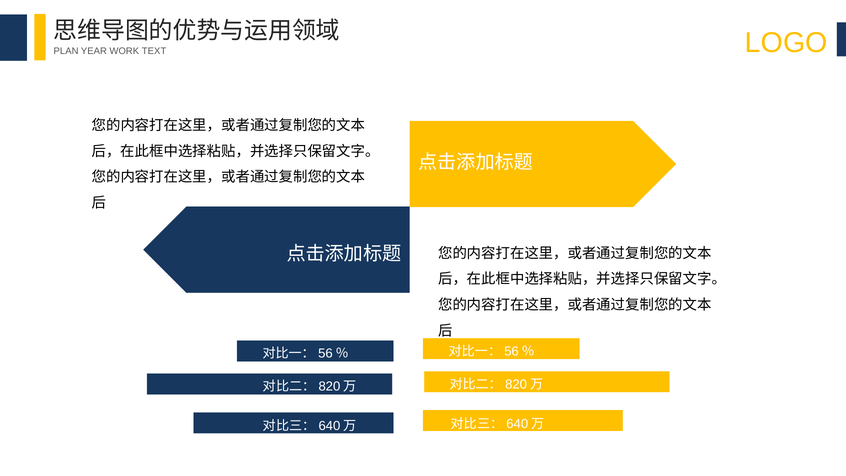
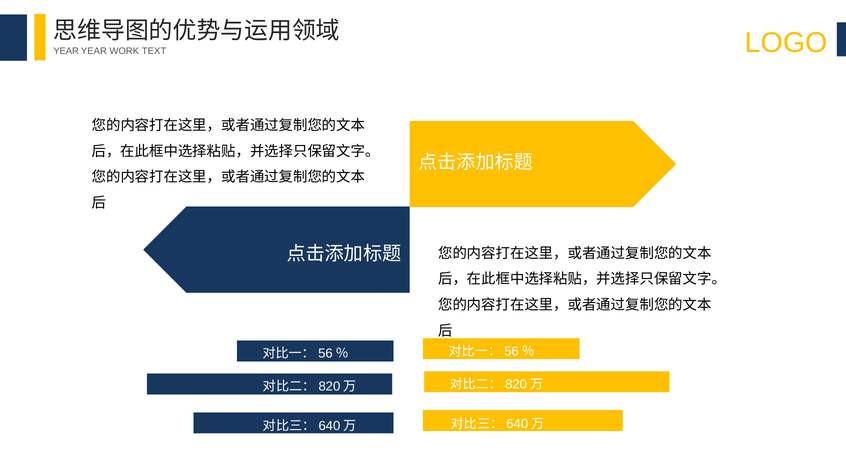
PLAN: PLAN -> YEAR (66, 51)
